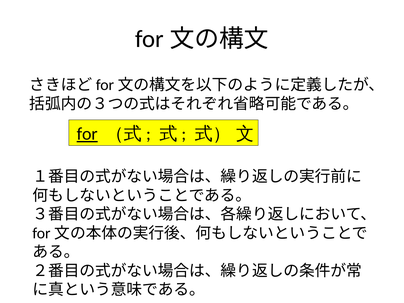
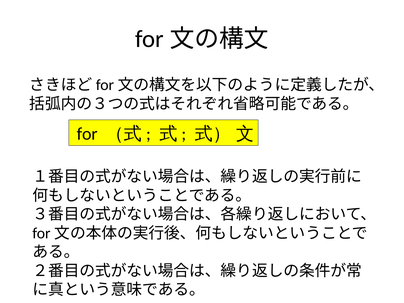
for underline: present -> none (87, 134)
